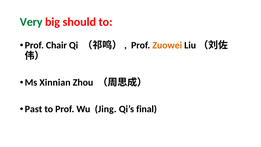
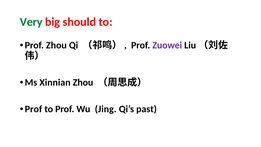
Prof Chair: Chair -> Zhou (56, 45)
Zuowei colour: orange -> purple (167, 45)
Past: Past -> Prof (33, 109)
final: final -> past (147, 109)
